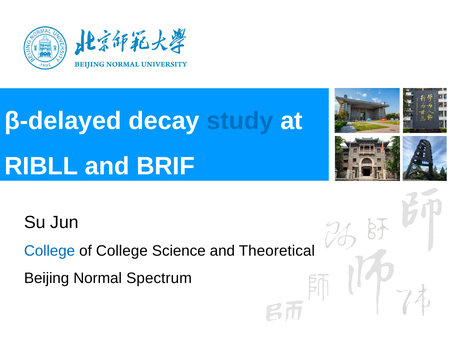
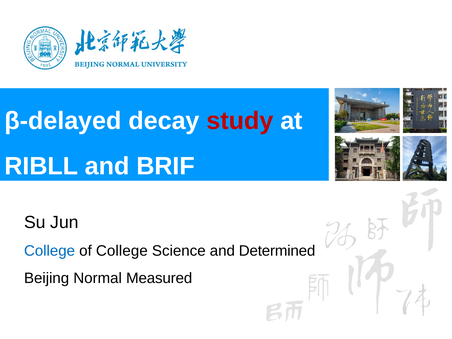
study colour: blue -> red (240, 121)
Theoretical: Theoretical -> Determined (277, 251)
Spectrum: Spectrum -> Measured (159, 278)
